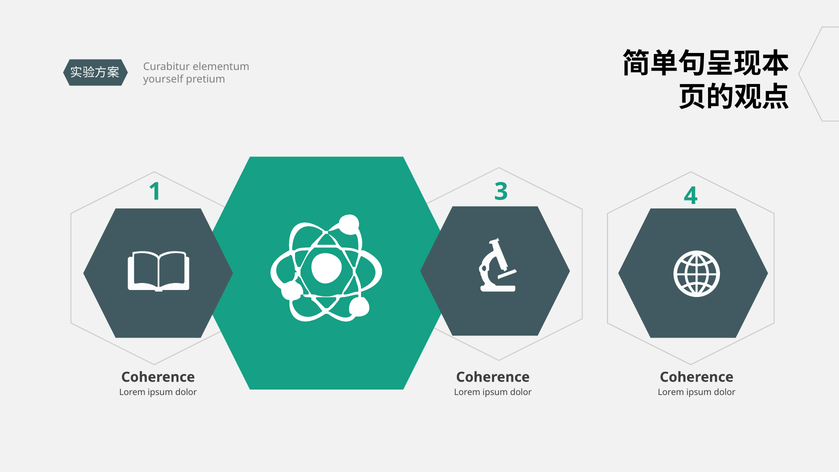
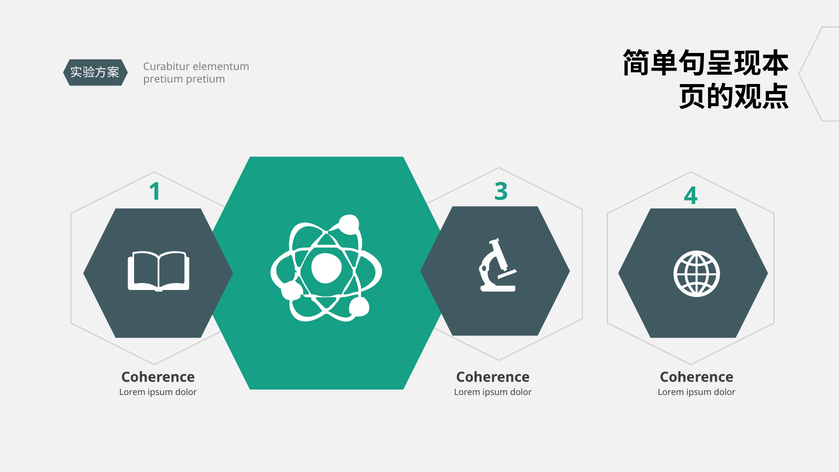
yourself: yourself -> pretium (163, 79)
